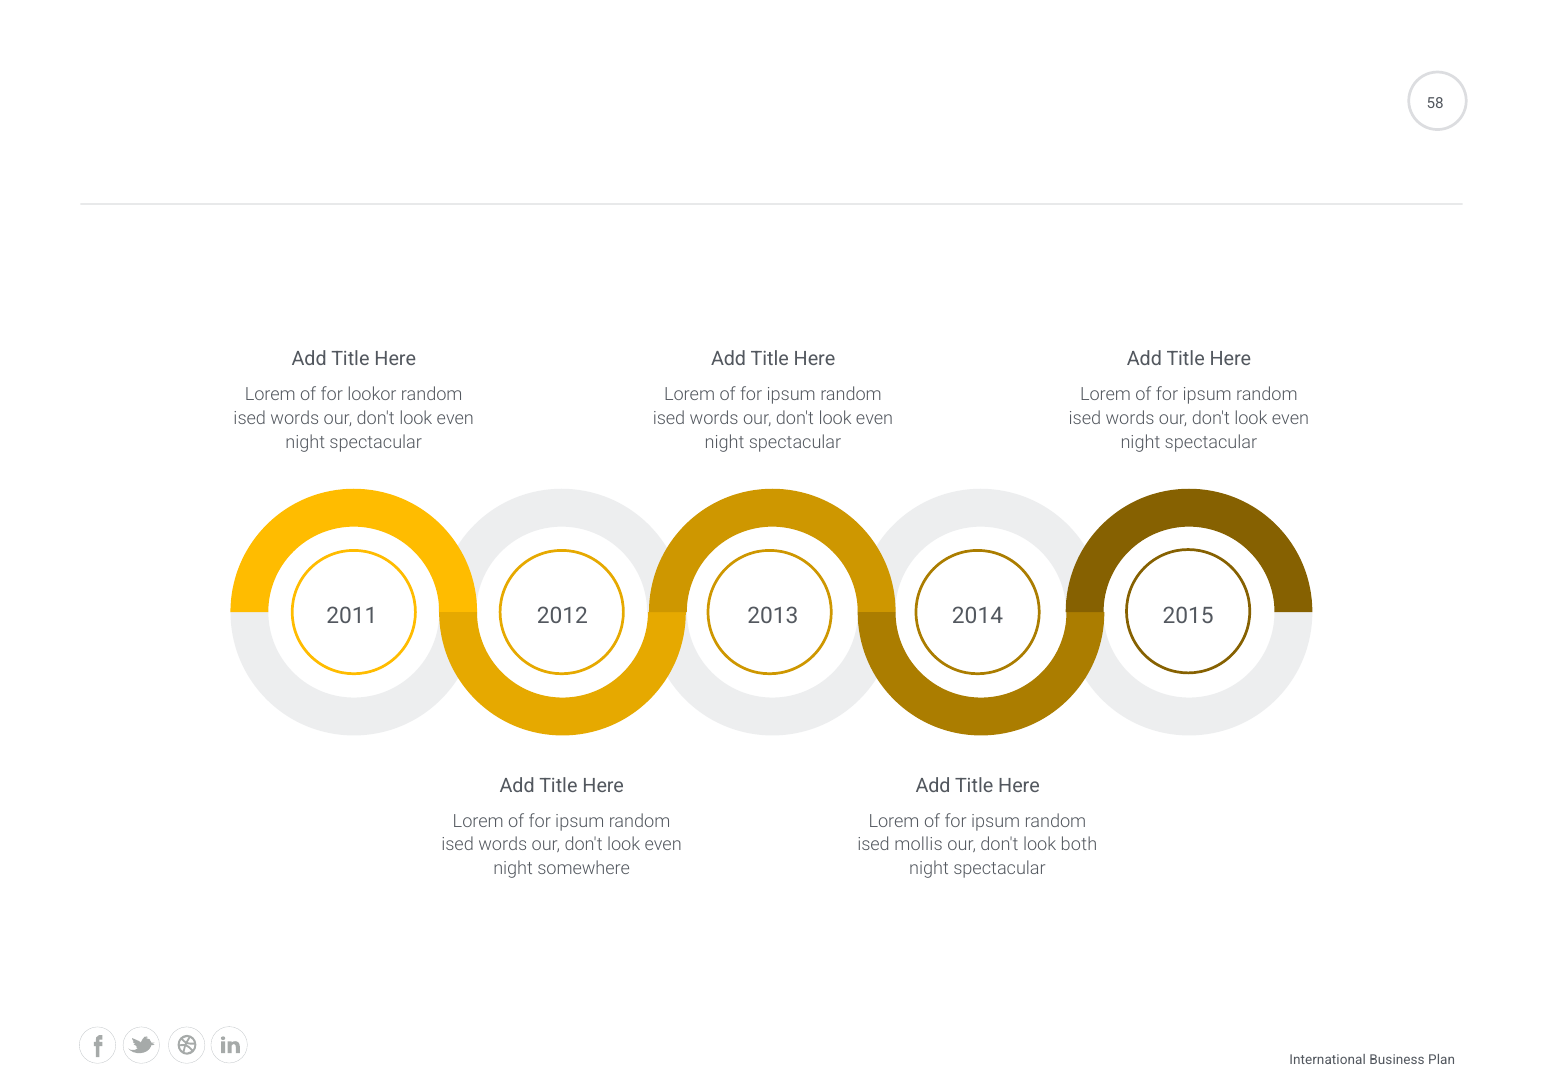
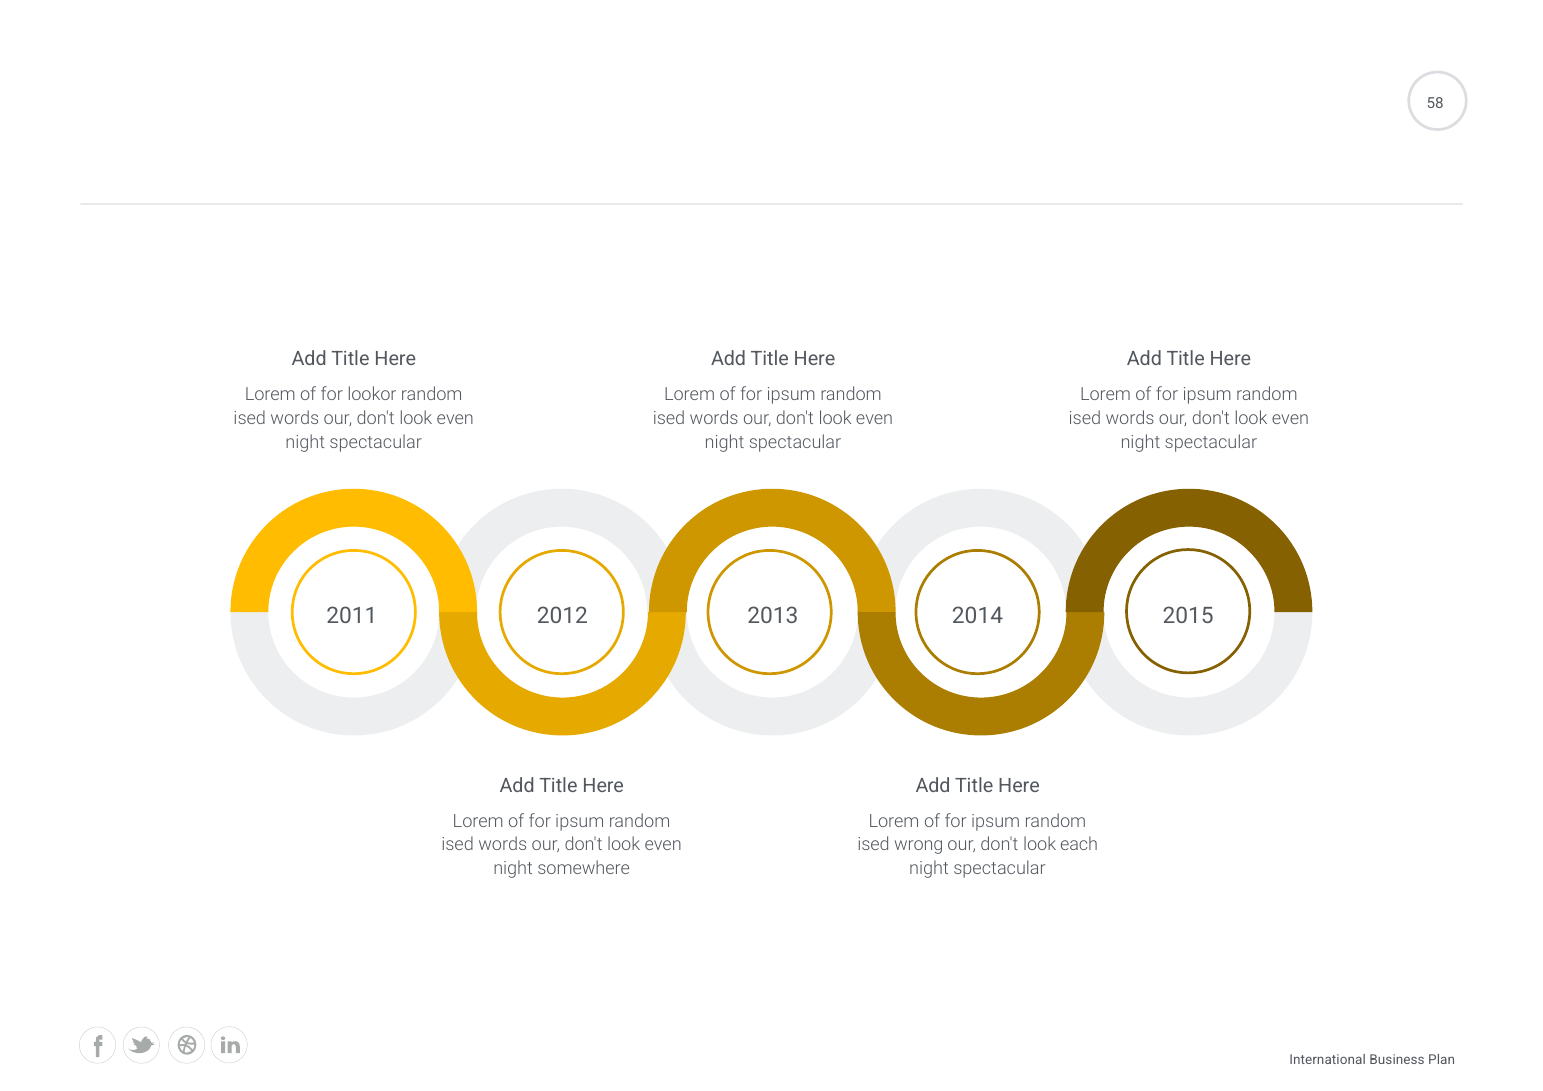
mollis: mollis -> wrong (919, 845)
both: both -> each (1079, 845)
